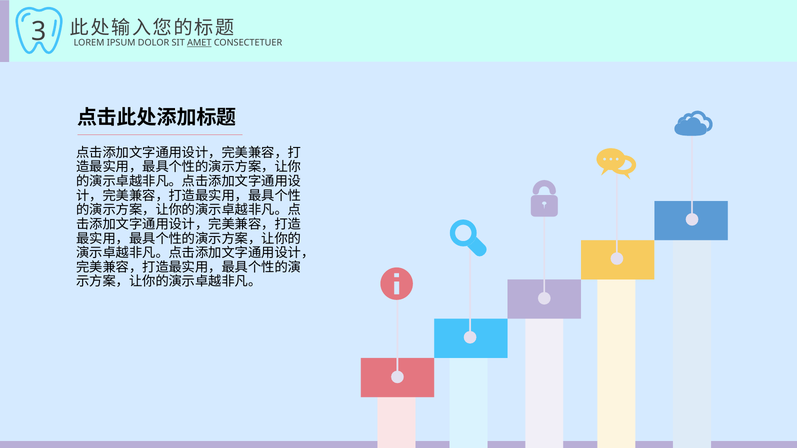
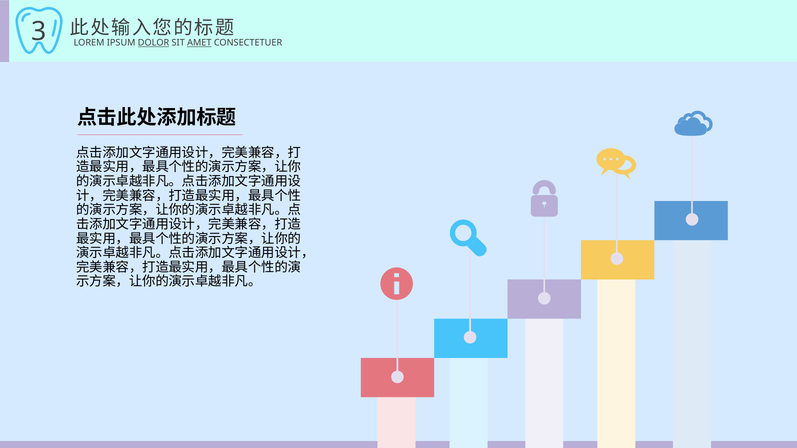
DOLOR underline: none -> present (154, 43)
